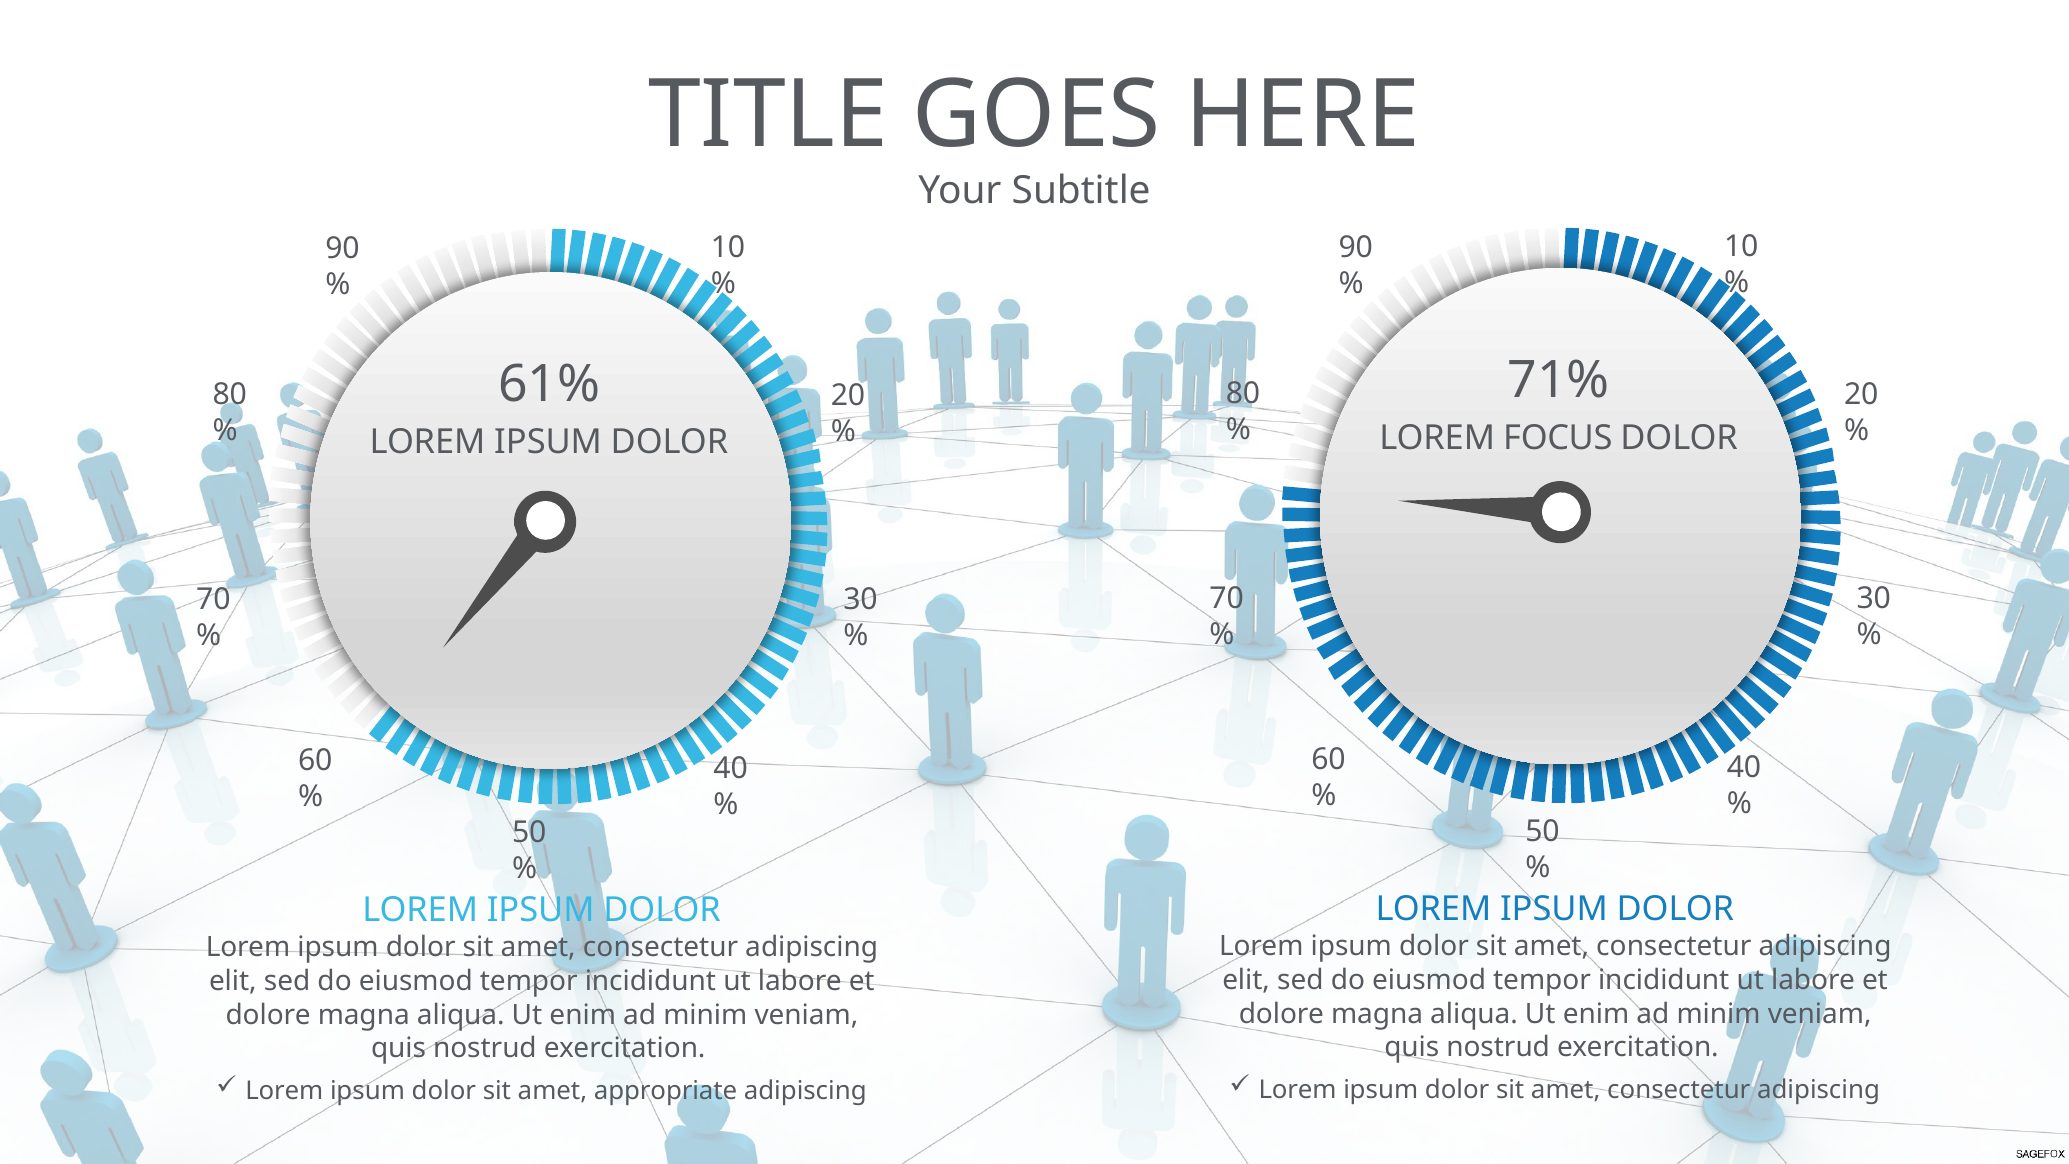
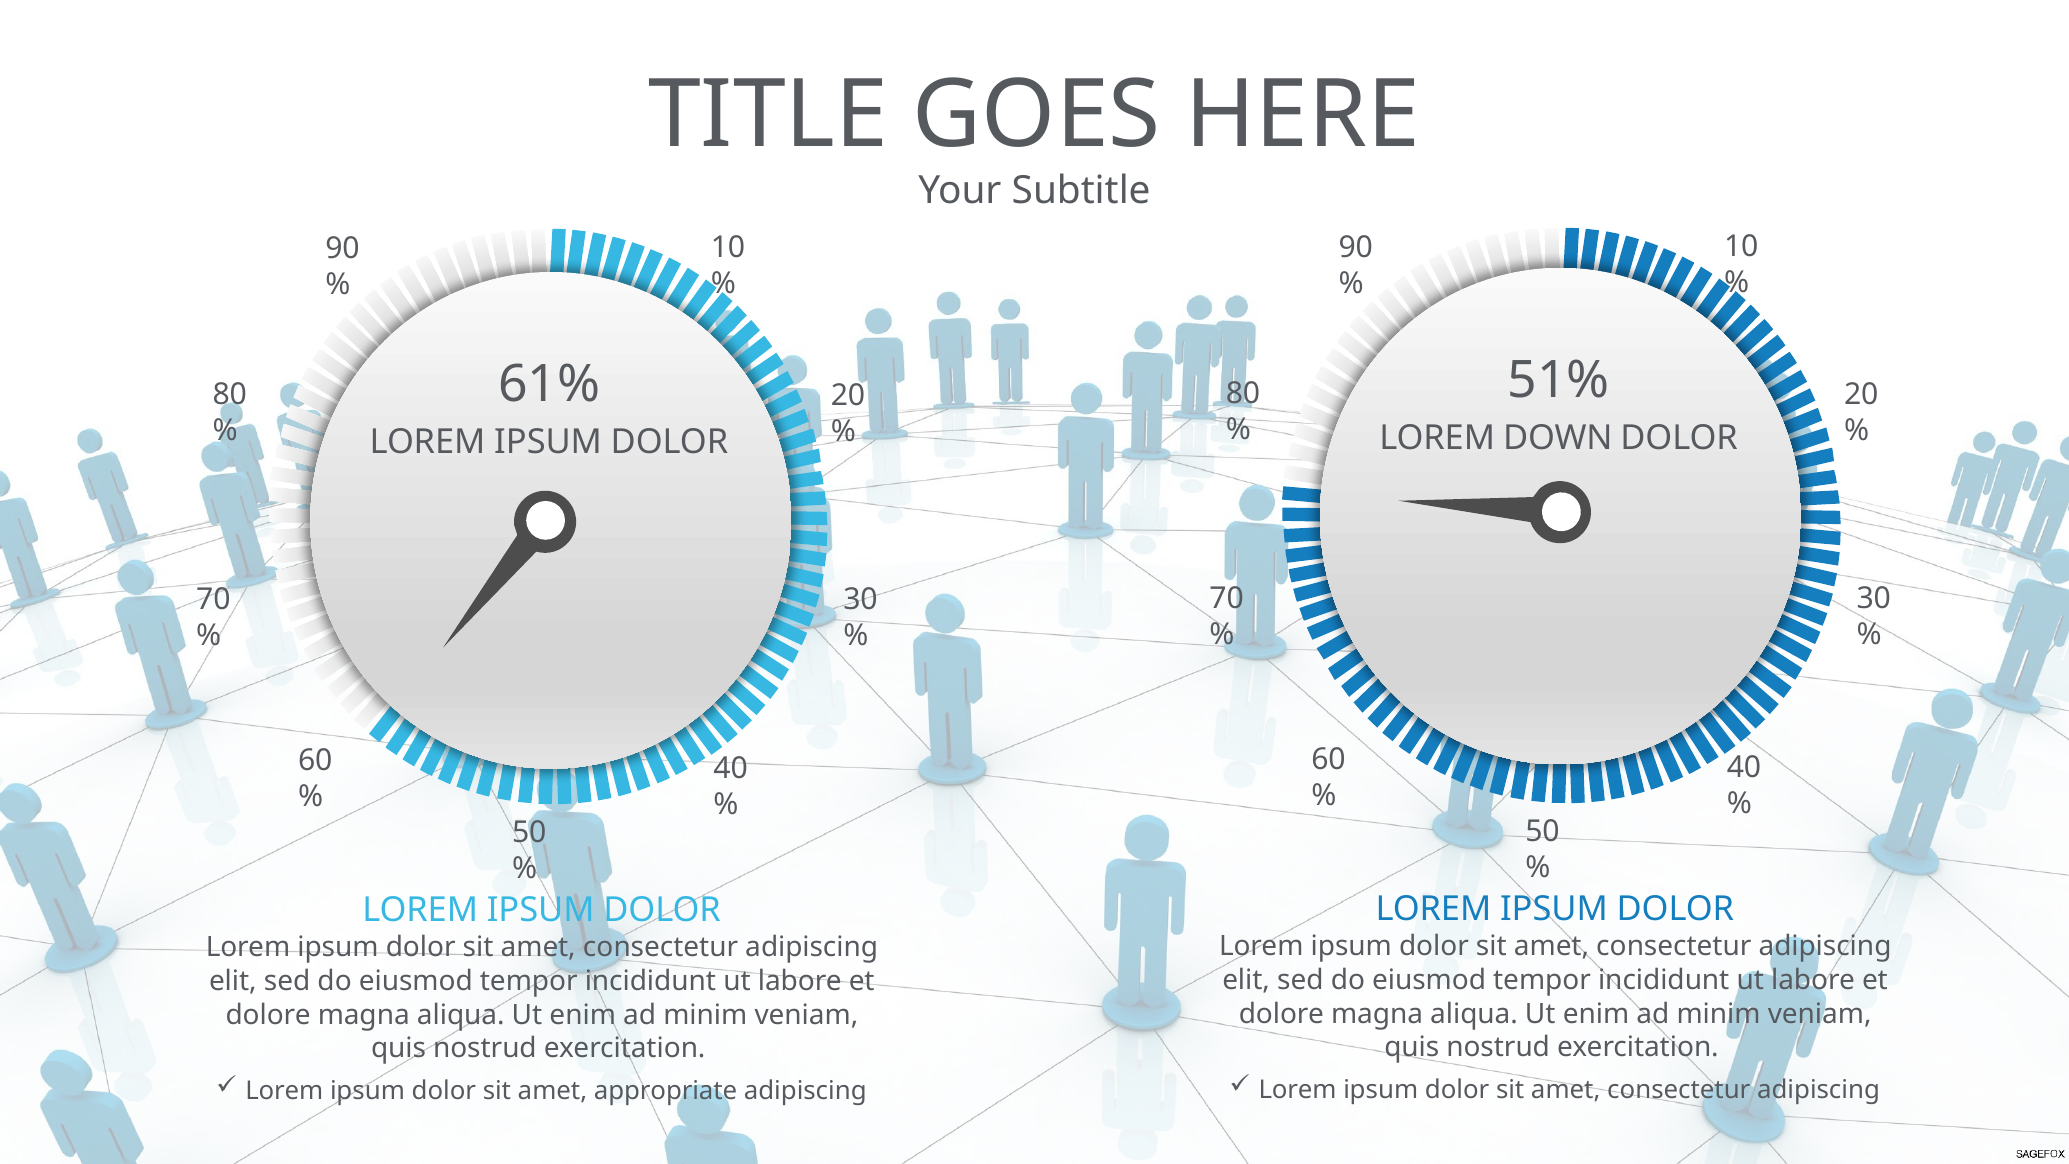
71%: 71% -> 51% (1559, 380)
FOCUS: FOCUS -> DOWN (1558, 438)
